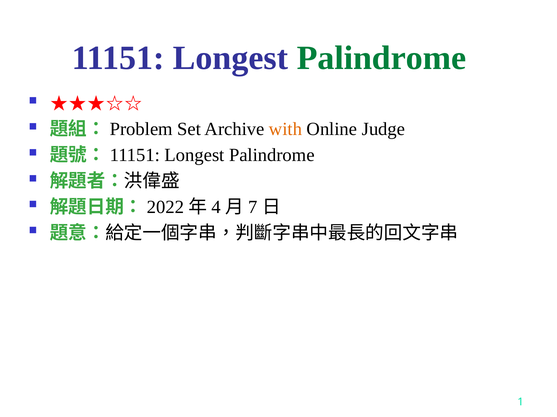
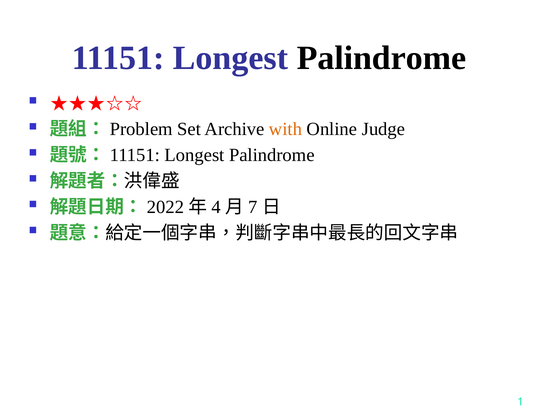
Palindrome colour: green -> black (381, 58)
